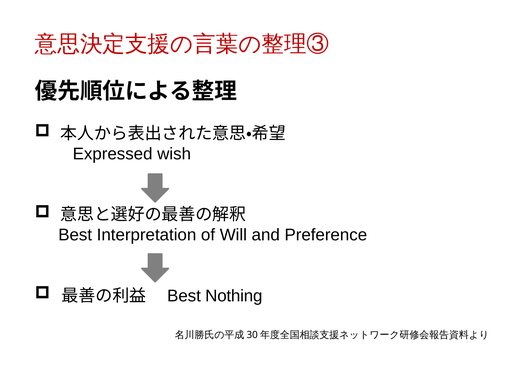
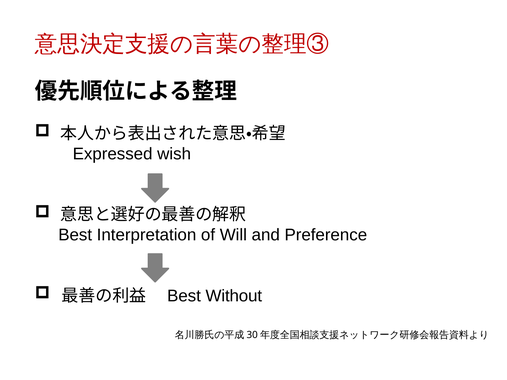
Nothing: Nothing -> Without (234, 296)
